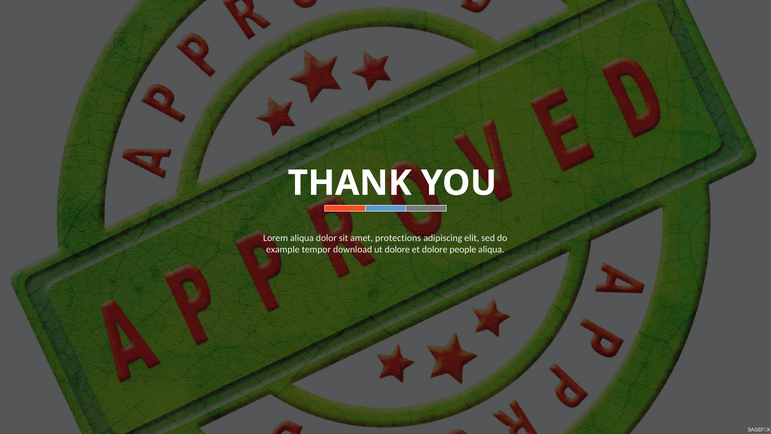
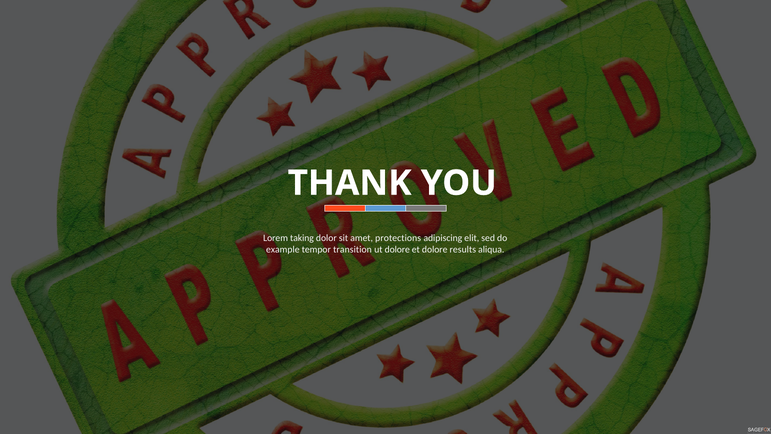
Lorem aliqua: aliqua -> taking (302, 238)
download: download -> transition (352, 250)
people: people -> results (463, 250)
